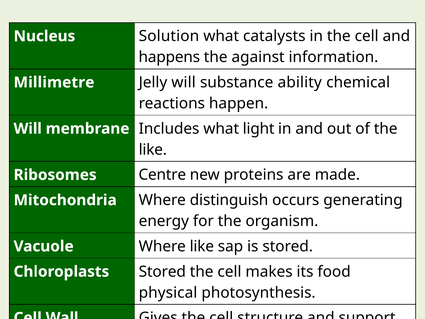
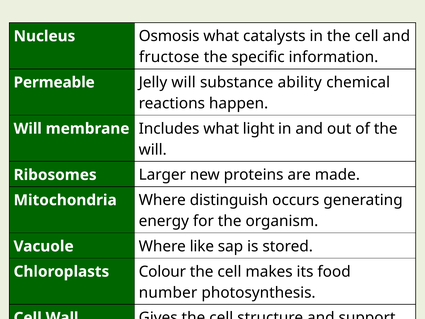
Solution: Solution -> Osmosis (169, 36)
happens: happens -> fructose (169, 57)
against: against -> specific (258, 57)
Millimetre: Millimetre -> Permeable (54, 82)
like: like -> will (153, 150)
Centre: Centre -> Larger (162, 175)
Chloroplasts Stored: Stored -> Colour (162, 271)
physical: physical -> number (168, 292)
